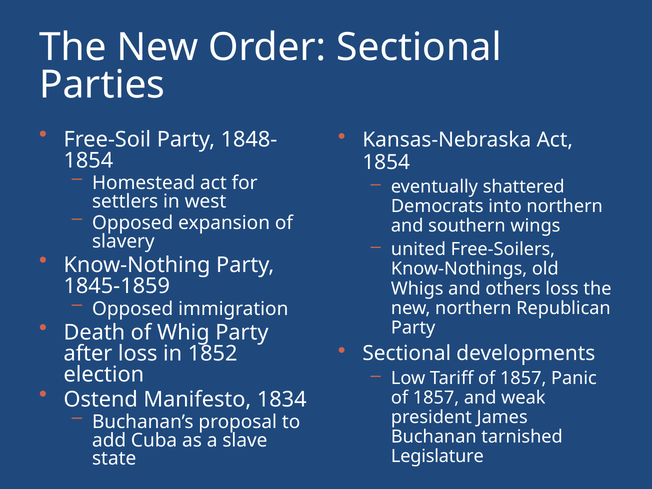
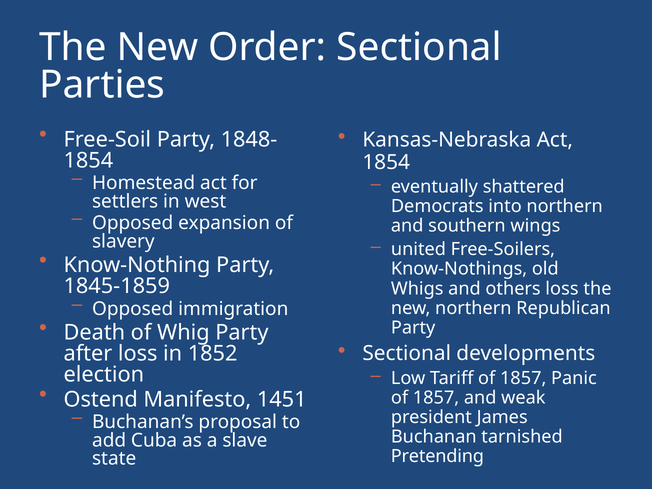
1834: 1834 -> 1451 (282, 399)
Legislature: Legislature -> Pretending (437, 456)
